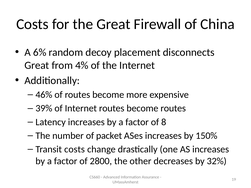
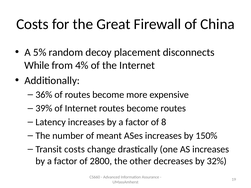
6%: 6% -> 5% (40, 52)
Great: Great -> While (37, 65)
46%: 46% -> 36% (44, 95)
packet: packet -> meant (109, 136)
